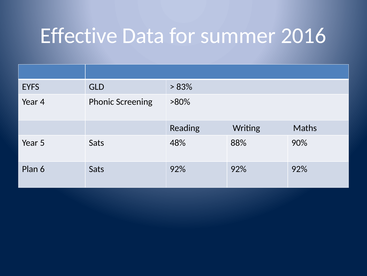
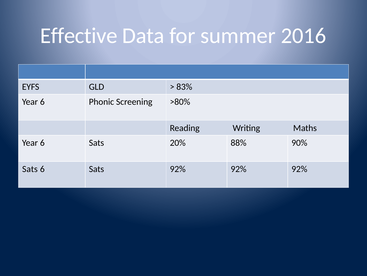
4: 4 -> 6 (42, 102)
5: 5 -> 6 (42, 143)
48%: 48% -> 20% (178, 143)
Plan: Plan -> Sats (30, 169)
